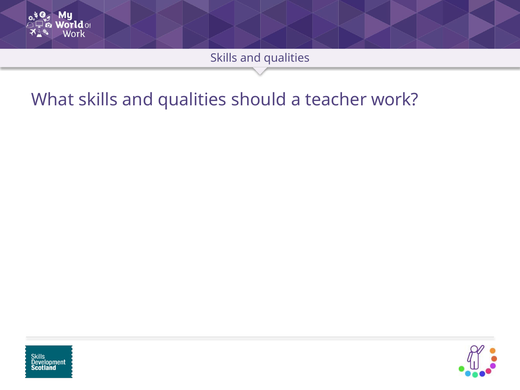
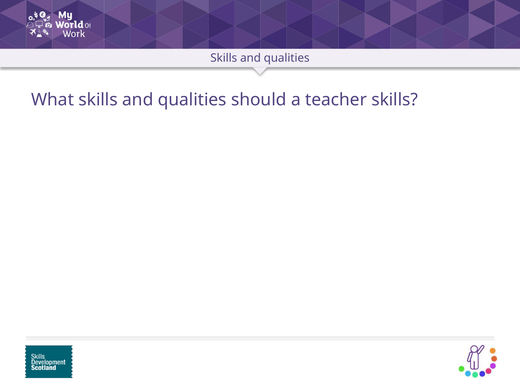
teacher work: work -> skills (395, 100)
